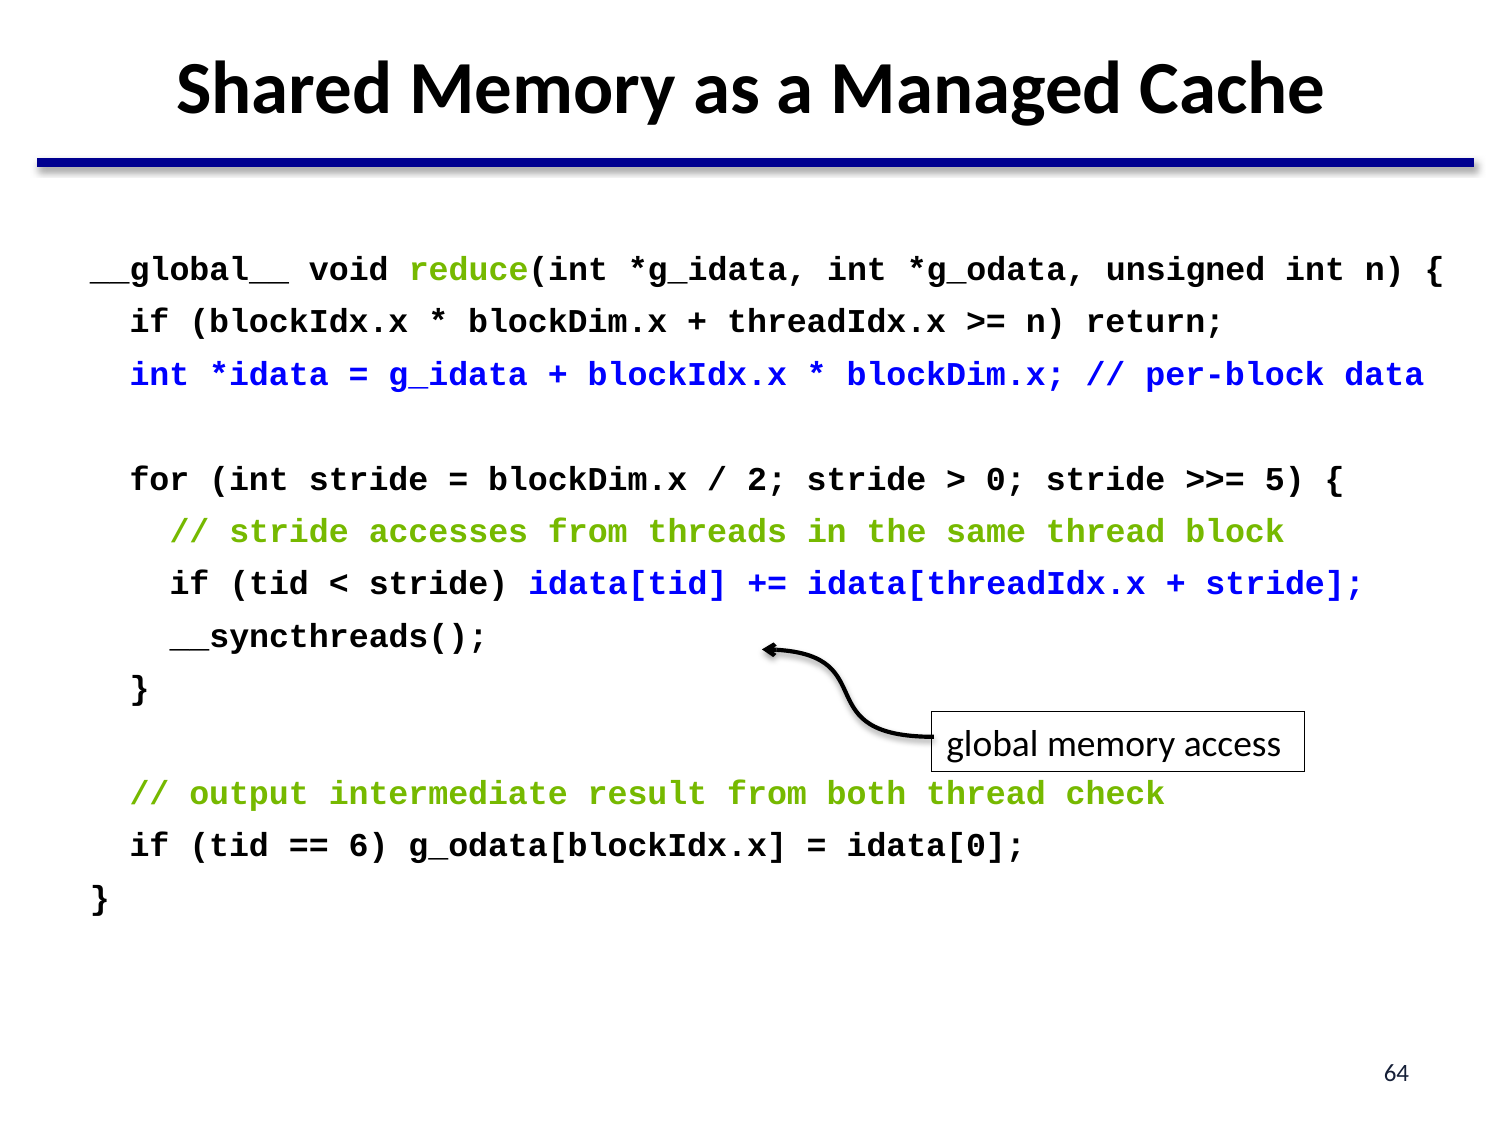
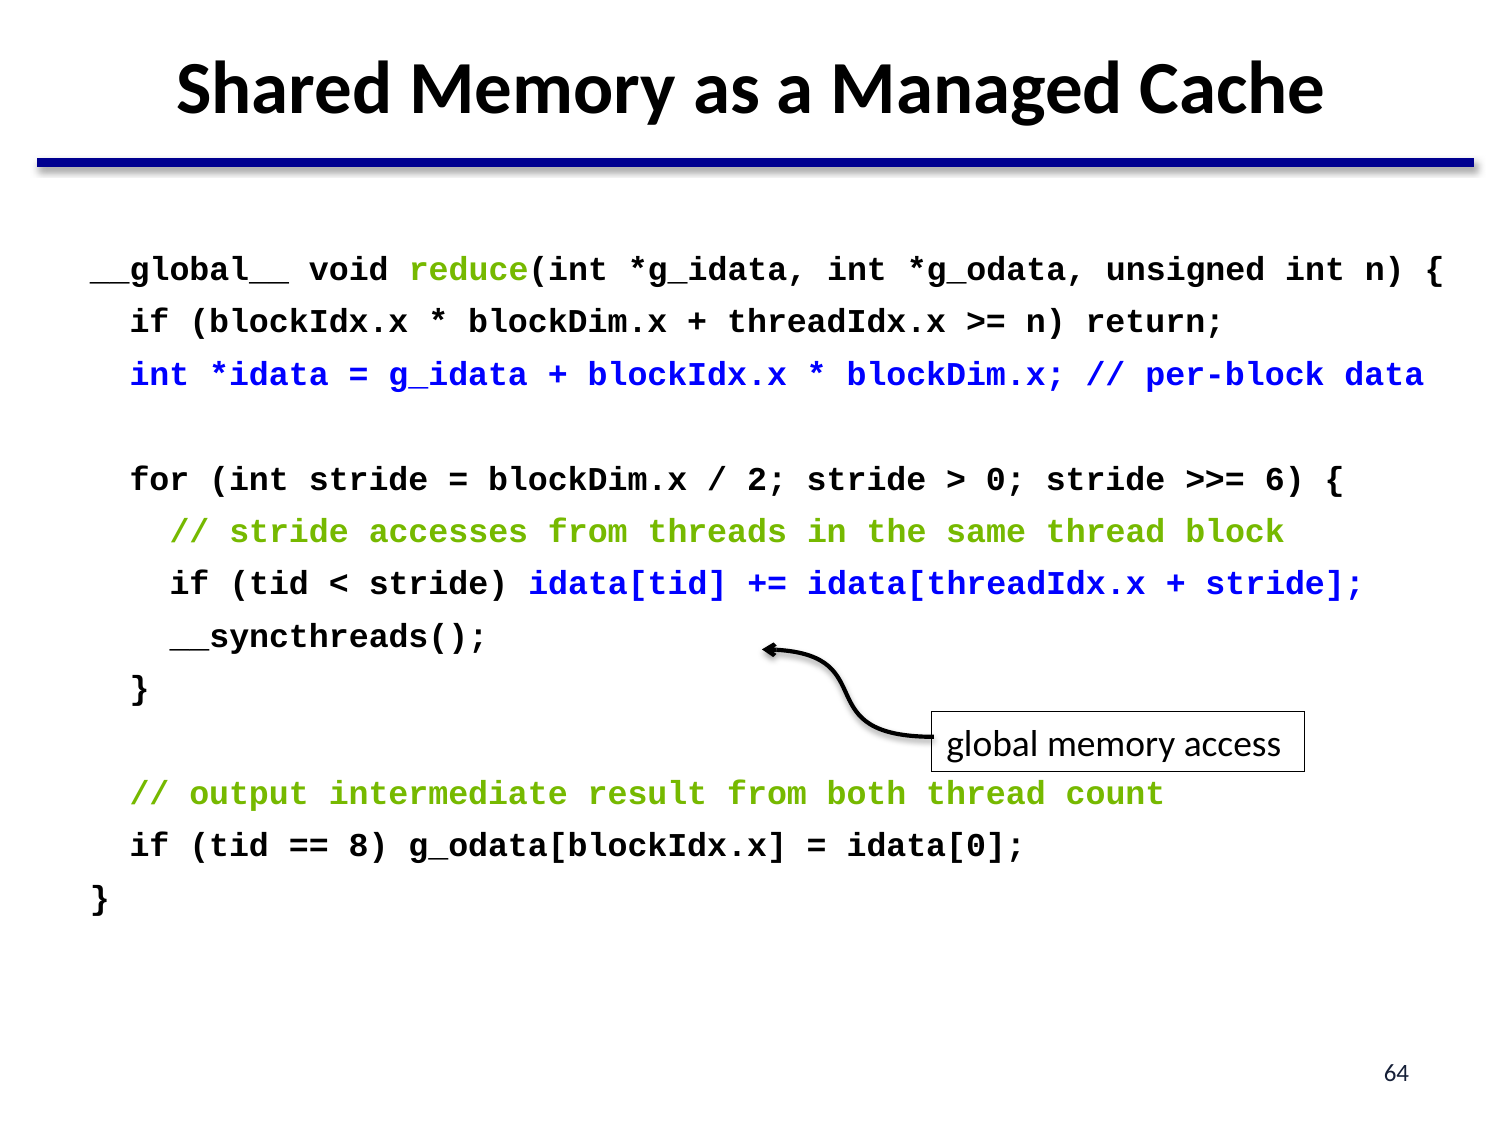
5: 5 -> 6 (1285, 479)
check: check -> count (1116, 794)
6: 6 -> 8 (369, 846)
